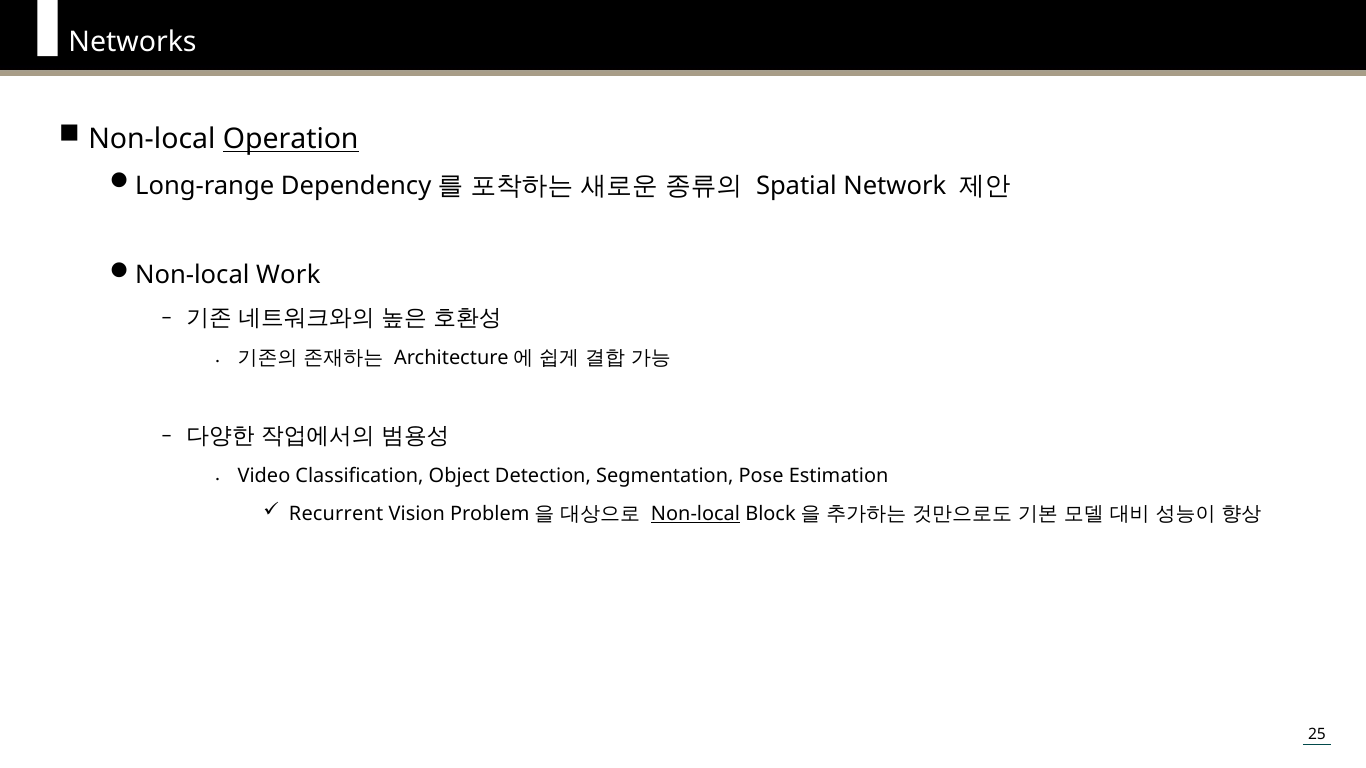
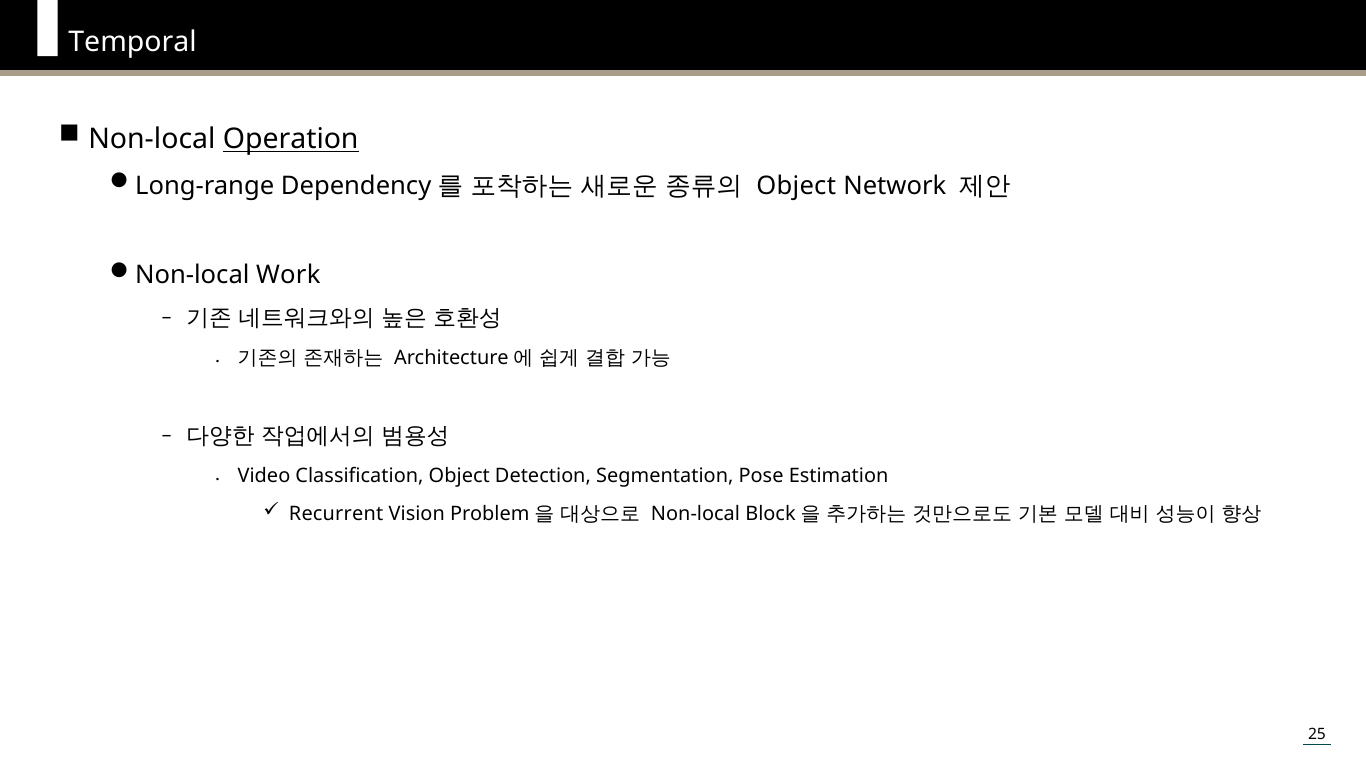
Networks: Networks -> Temporal (133, 42)
Spatial: Spatial -> Object (796, 186)
Non-local underline: present -> none (696, 514)
